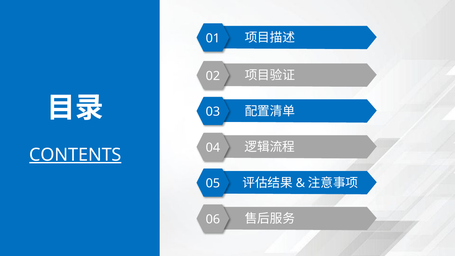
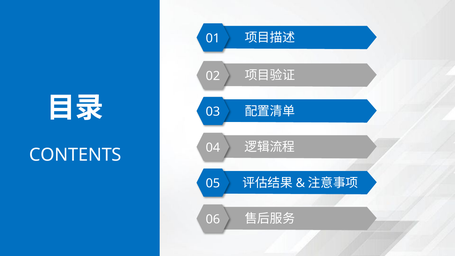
CONTENTS underline: present -> none (75, 155)
